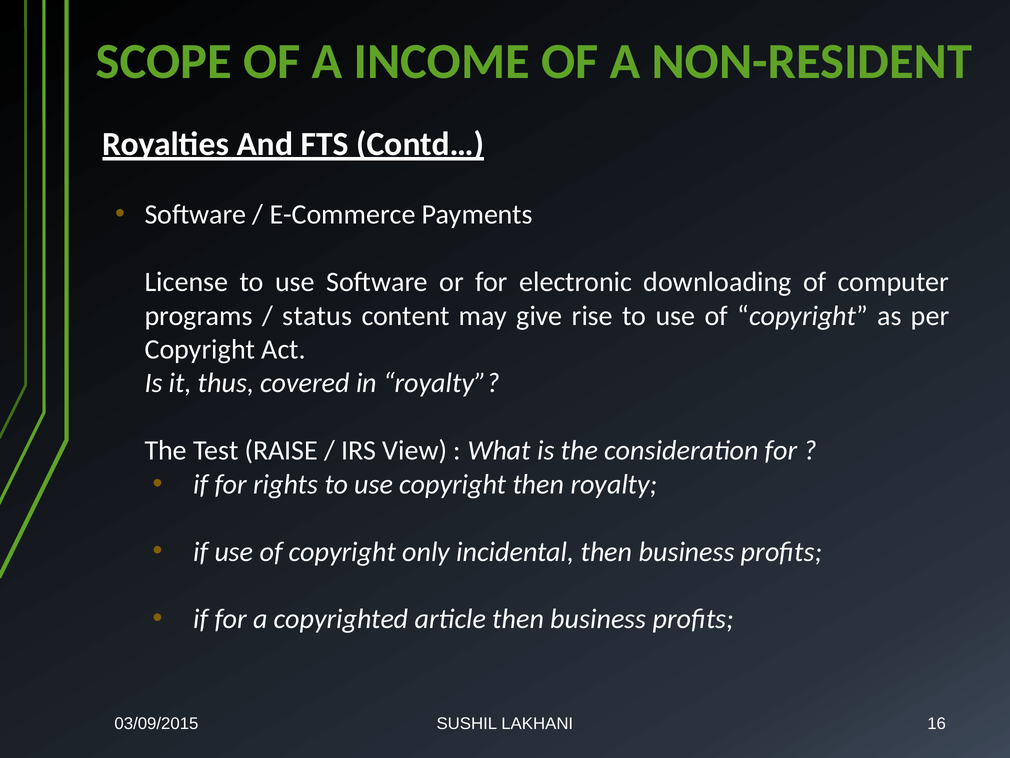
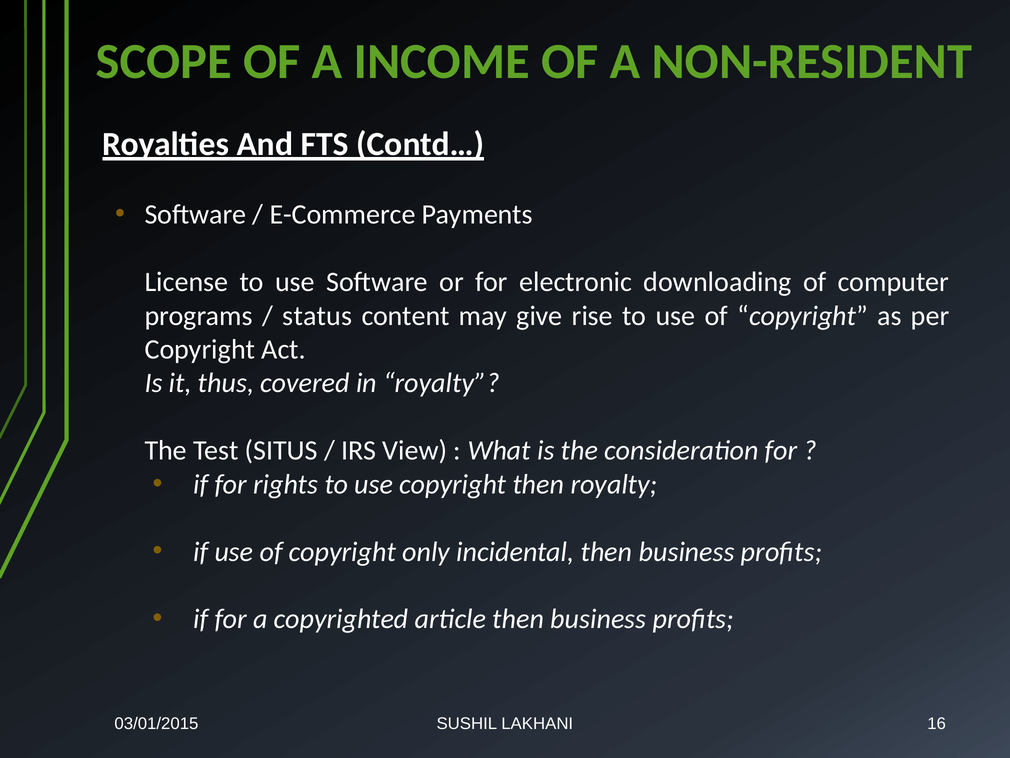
RAISE: RAISE -> SITUS (281, 450)
03/09/2015: 03/09/2015 -> 03/01/2015 (156, 723)
